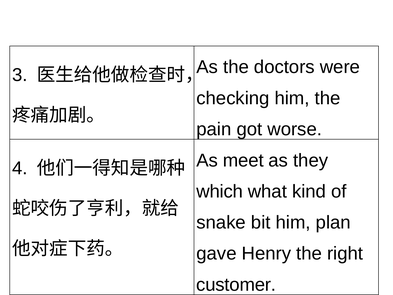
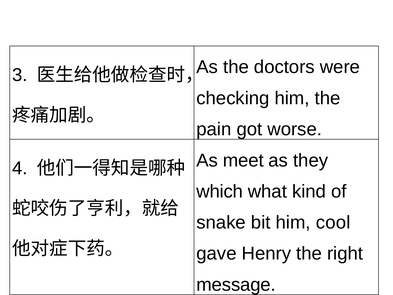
plan: plan -> cool (333, 222)
customer: customer -> message (236, 284)
